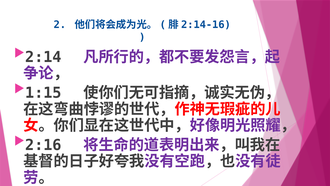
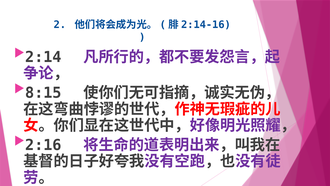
1:15: 1:15 -> 8:15 (43, 93)
